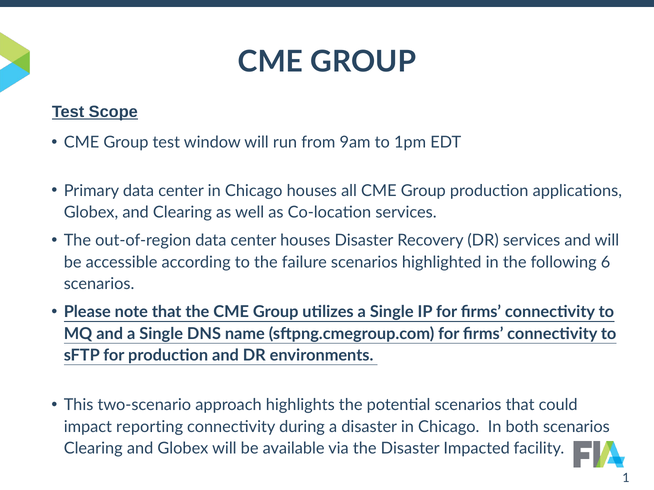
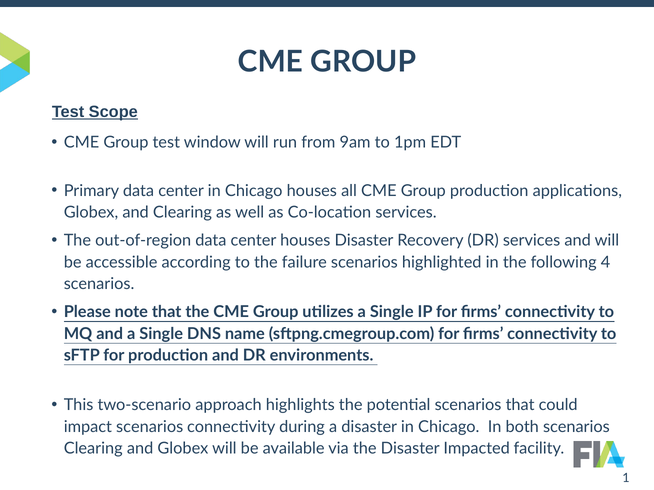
6: 6 -> 4 (606, 262)
impact reporting: reporting -> scenarios (150, 427)
